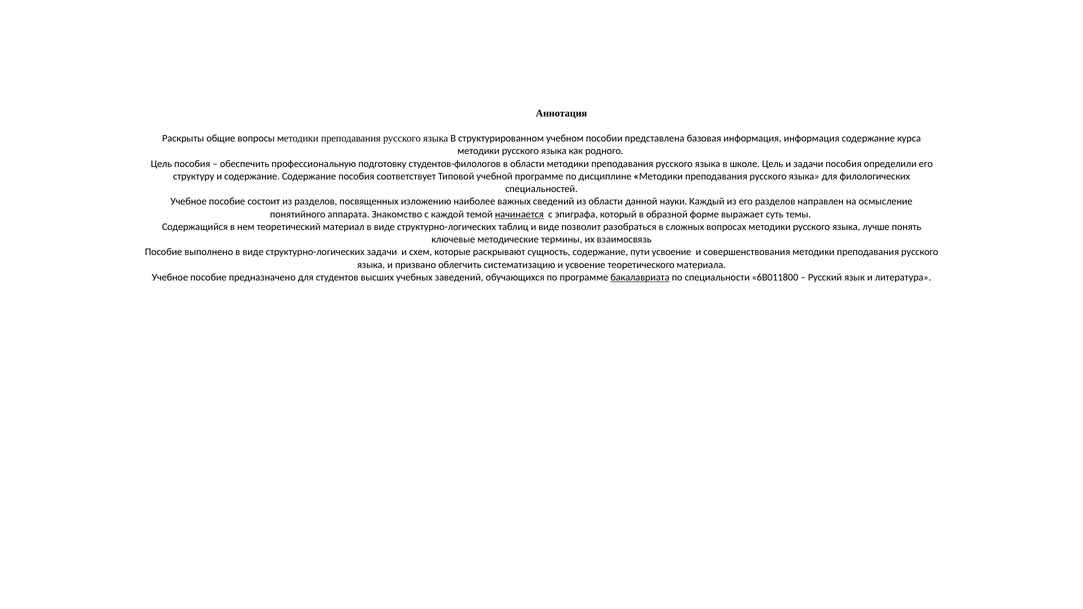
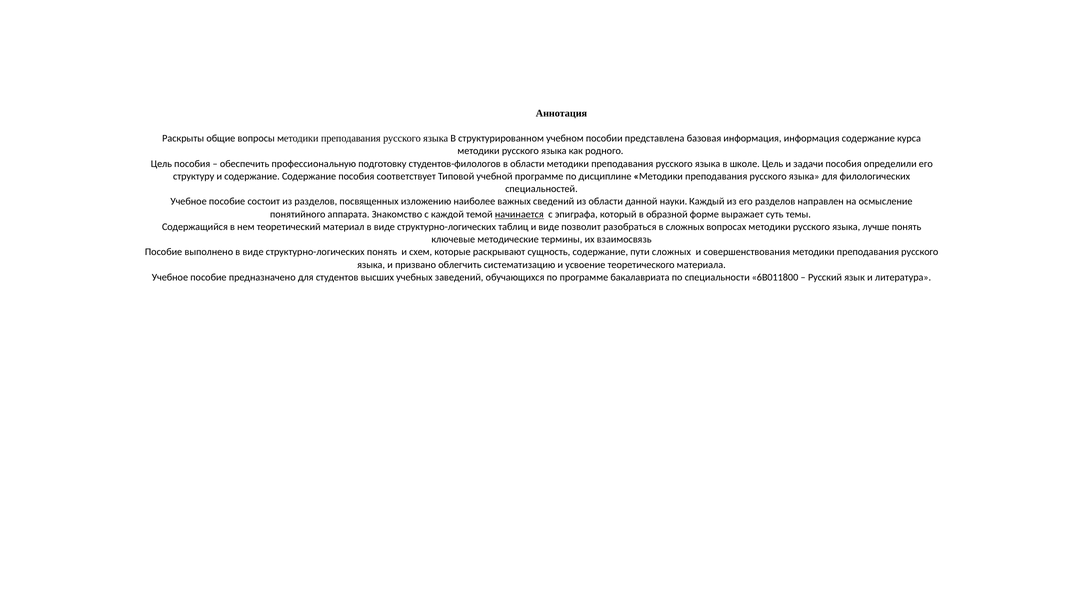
структурно-логических задачи: задачи -> понять (382, 252)
пути усвоение: усвоение -> сложных (671, 252)
бакалавриата underline: present -> none (640, 277)
